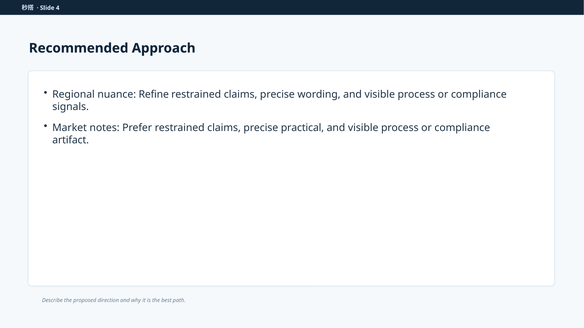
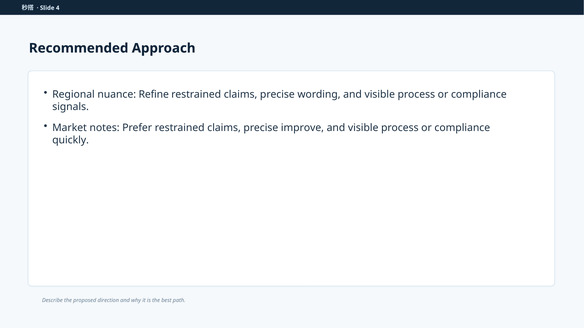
practical: practical -> improve (302, 128)
artifact: artifact -> quickly (71, 140)
